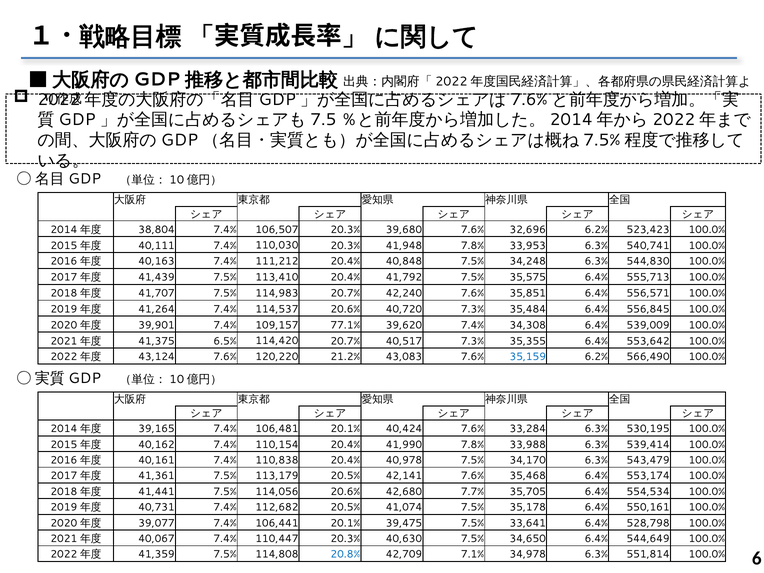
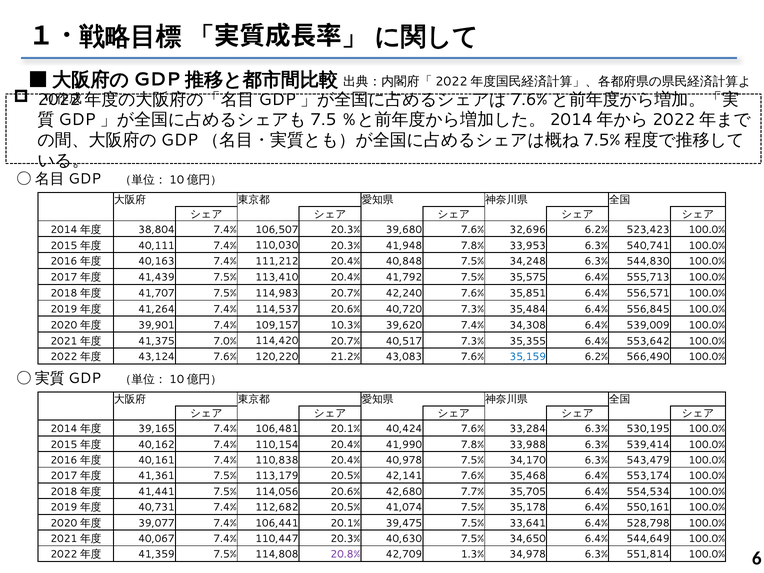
77.1%: 77.1% -> 10.3% (345, 325)
6.5%: 6.5% -> 7.0% (225, 341)
20.8% colour: blue -> purple (345, 554)
7.1%: 7.1% -> 1.3% (473, 554)
